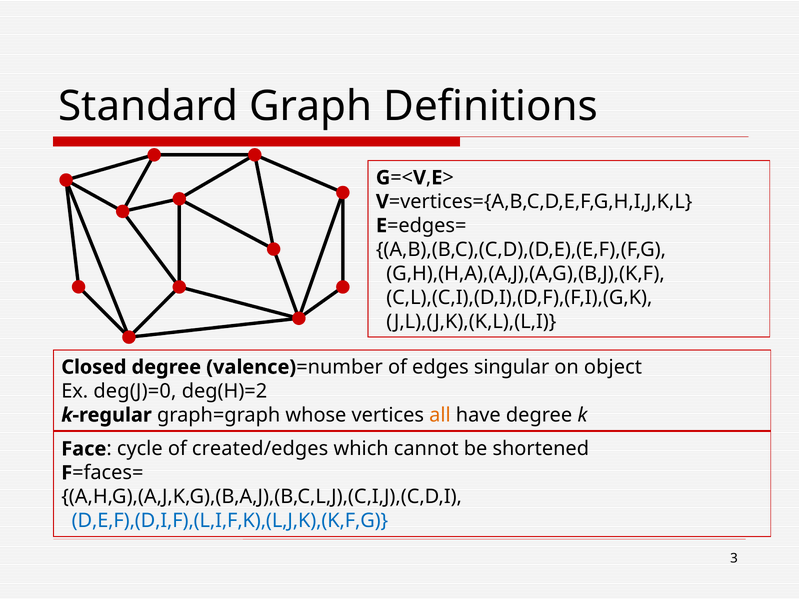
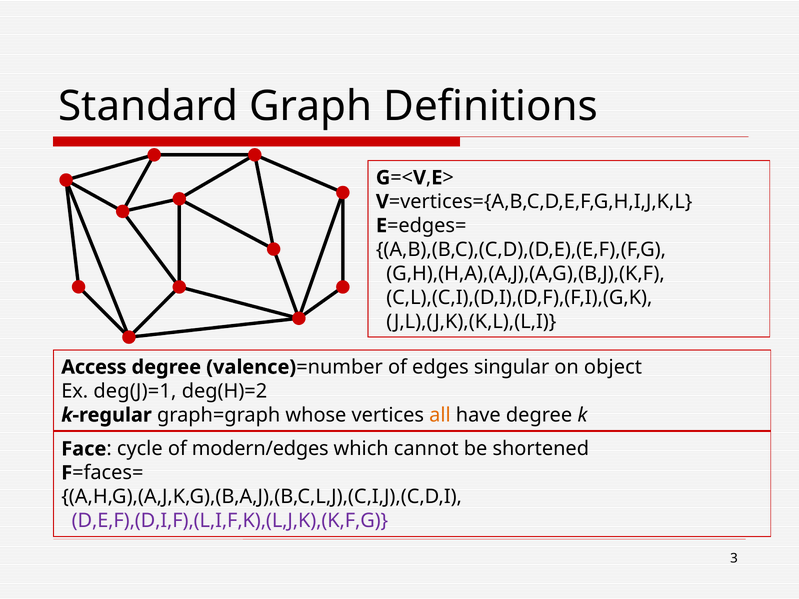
Closed: Closed -> Access (94, 367)
deg(J)=0: deg(J)=0 -> deg(J)=1 (135, 391)
created/edges: created/edges -> modern/edges (260, 449)
D,E,F),(D,I,F),(L,I,F,K),(L,J,K),(K,F,G colour: blue -> purple (230, 521)
